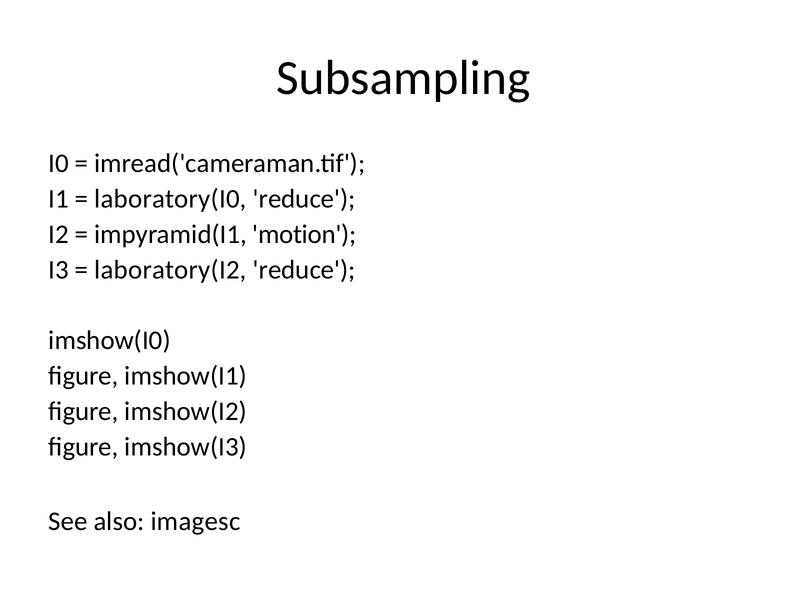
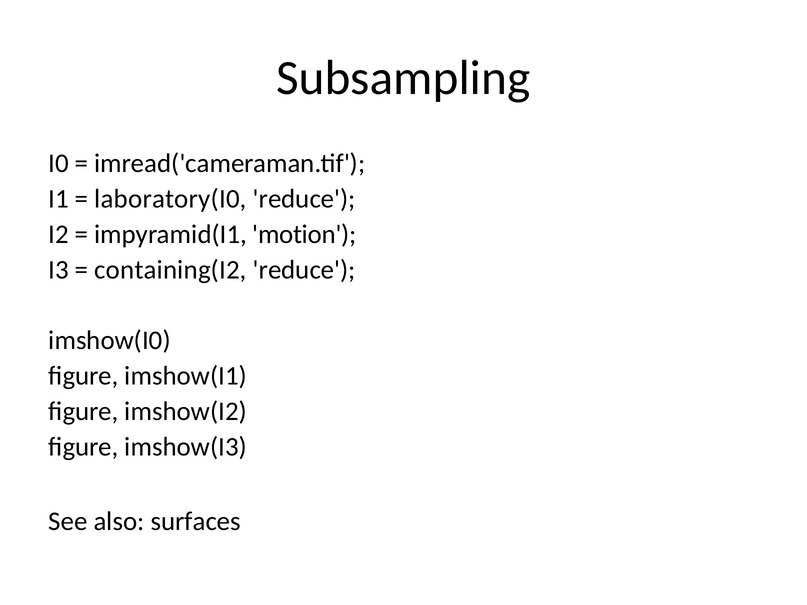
laboratory(I2: laboratory(I2 -> containing(I2 (170, 270)
imagesc: imagesc -> surfaces (196, 521)
